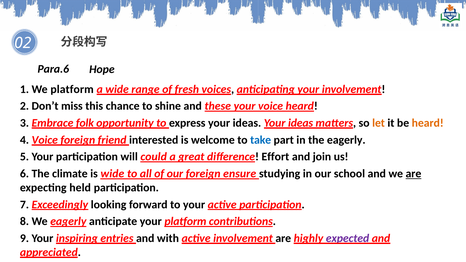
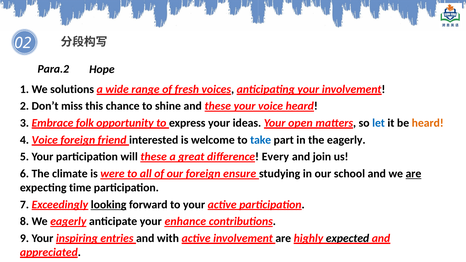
Para.6: Para.6 -> Para.2 (53, 69)
We platform: platform -> solutions (72, 89)
ideas Your ideas: ideas -> open (300, 123)
let colour: orange -> blue (379, 123)
will could: could -> these (154, 157)
Effort: Effort -> Every (275, 157)
is wide: wide -> were (112, 174)
held: held -> time (80, 188)
looking underline: none -> present (109, 205)
your platform: platform -> enhance (185, 222)
expected colour: purple -> black (348, 238)
